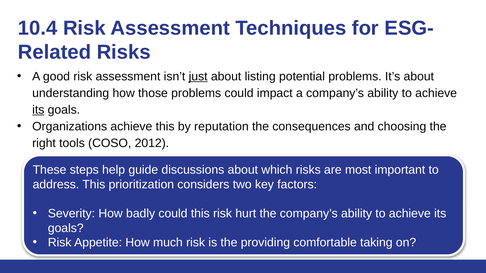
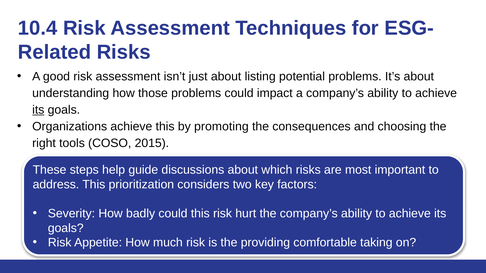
just underline: present -> none (198, 76)
reputation: reputation -> promoting (221, 127)
2012: 2012 -> 2015 (152, 143)
